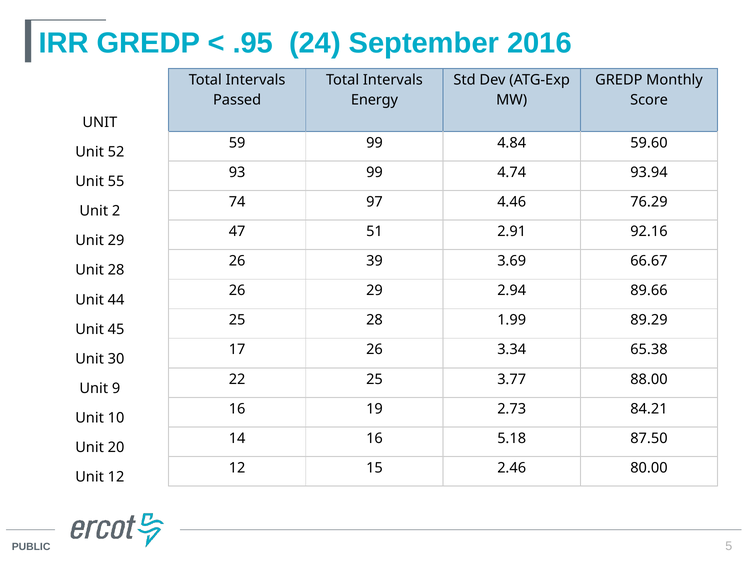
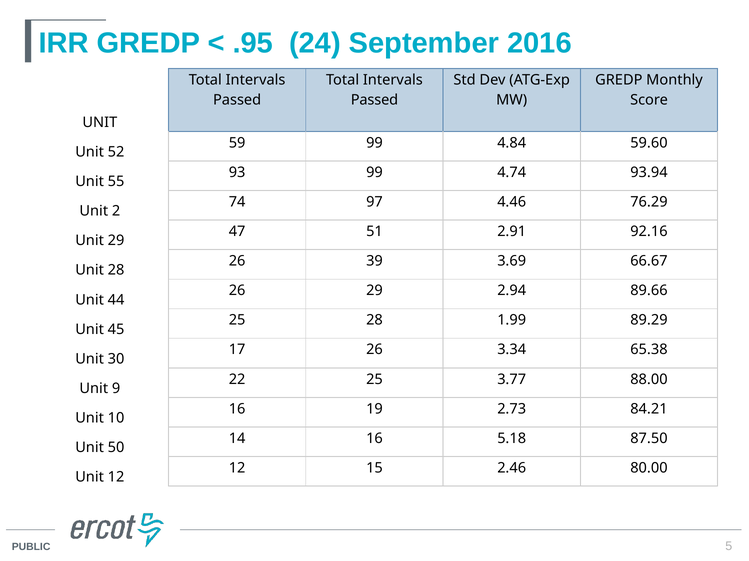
Energy: Energy -> Passed (374, 100)
20: 20 -> 50 (116, 448)
